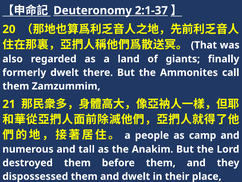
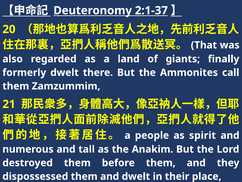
camp: camp -> spirit (202, 135)
